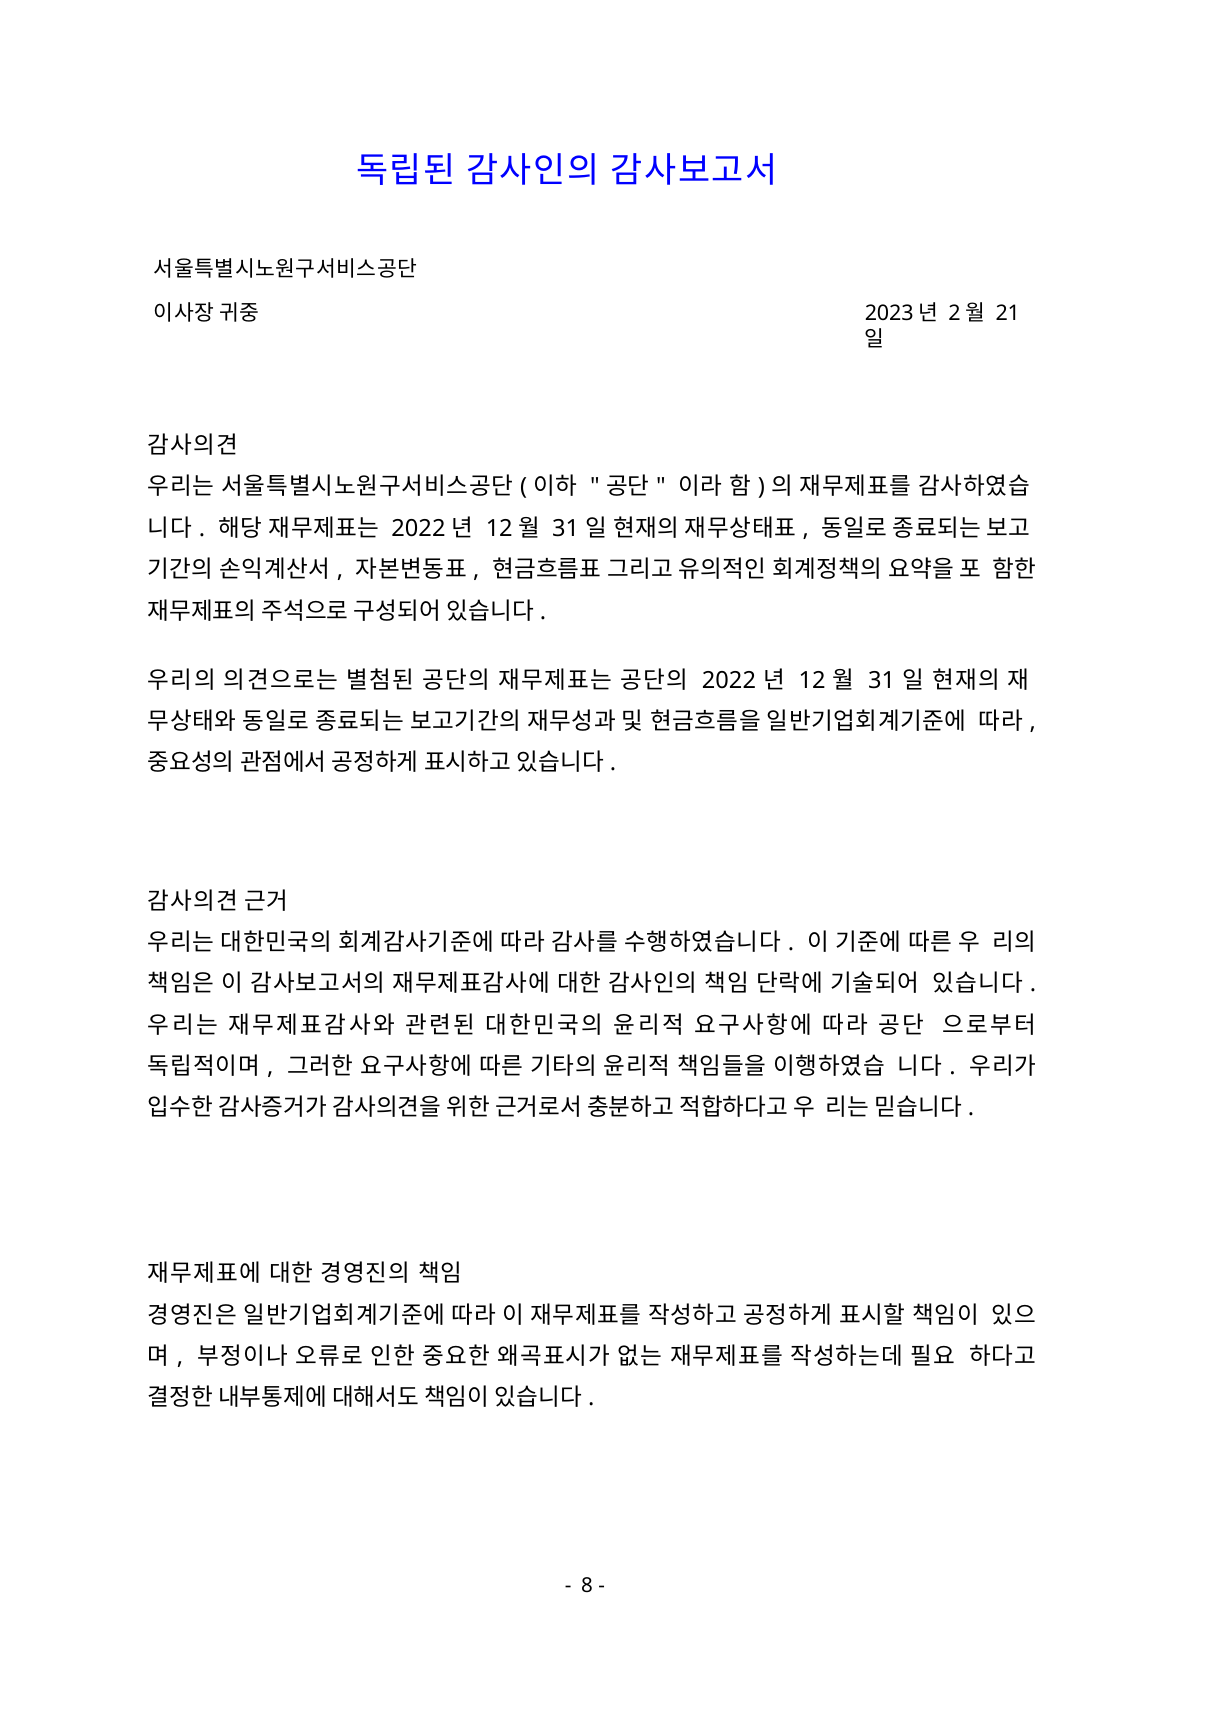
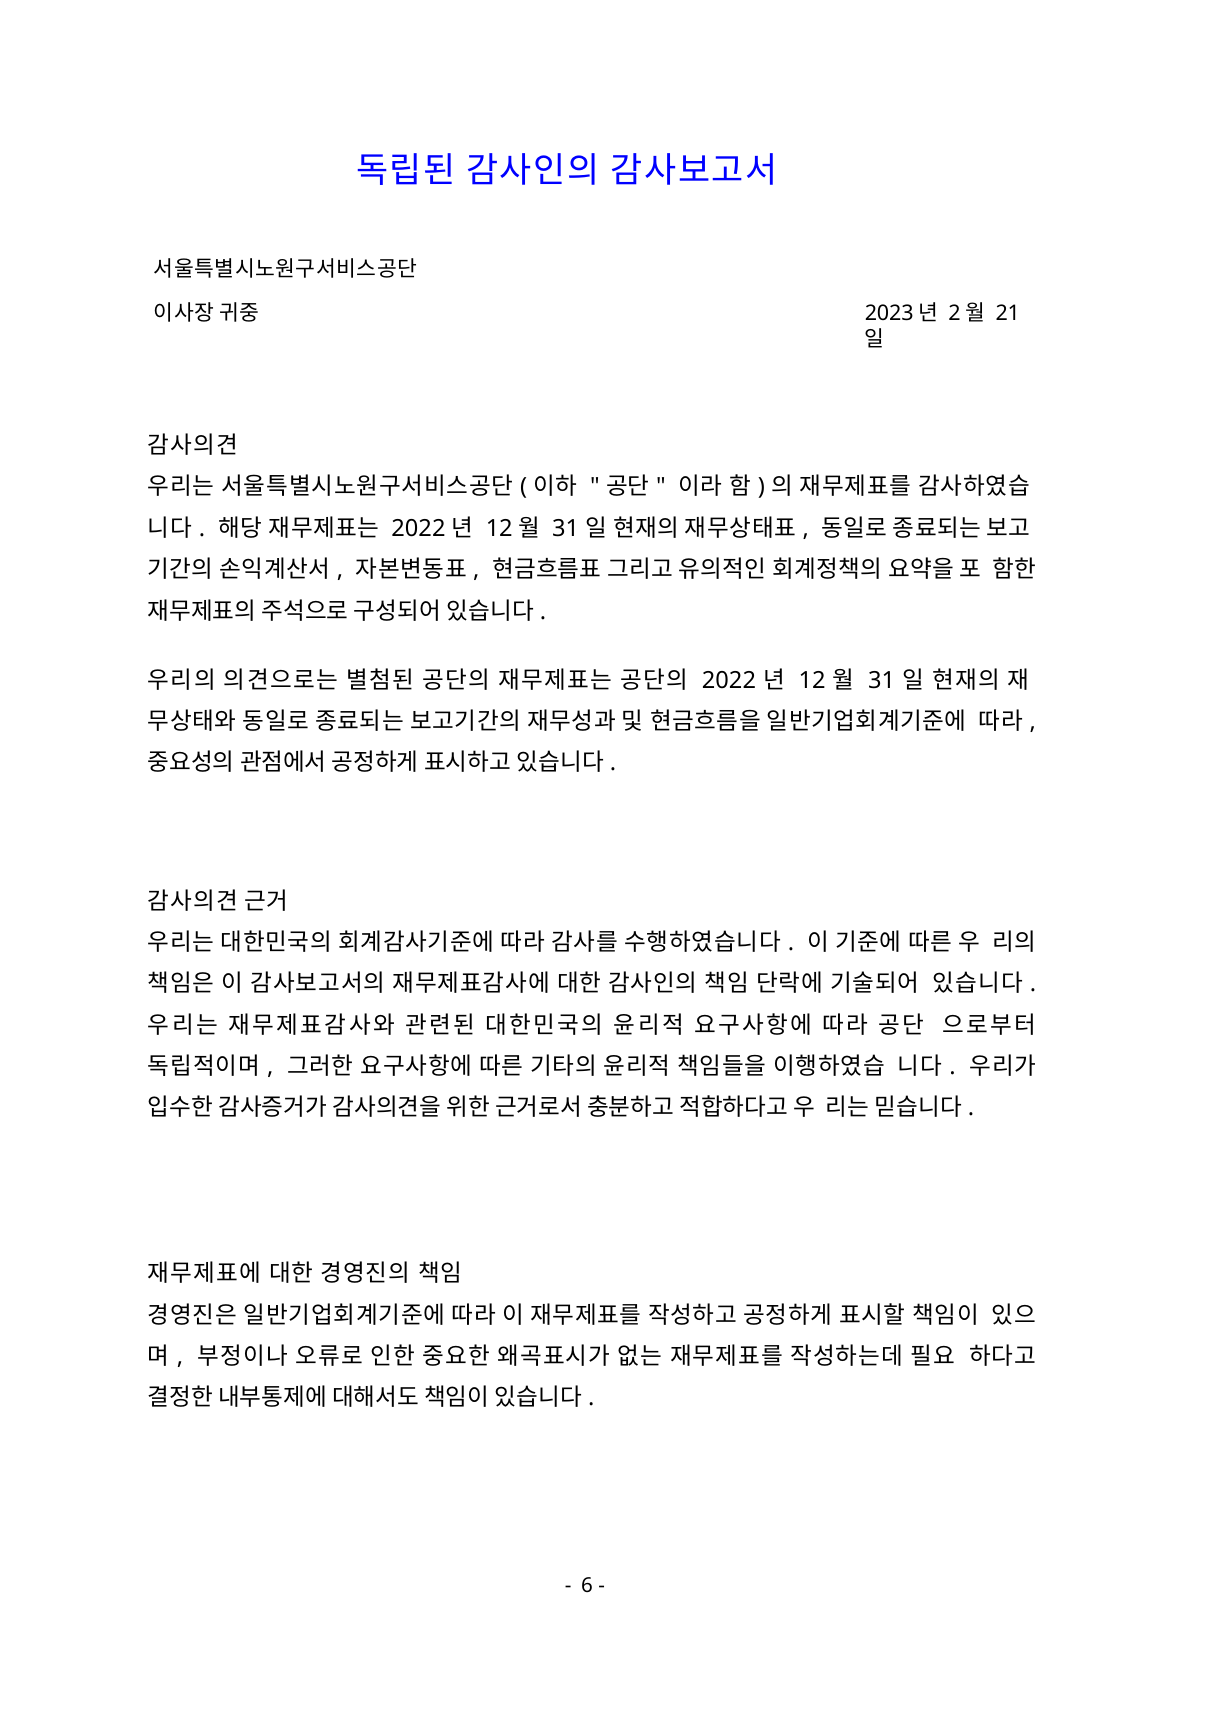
8: 8 -> 6 (587, 1586)
